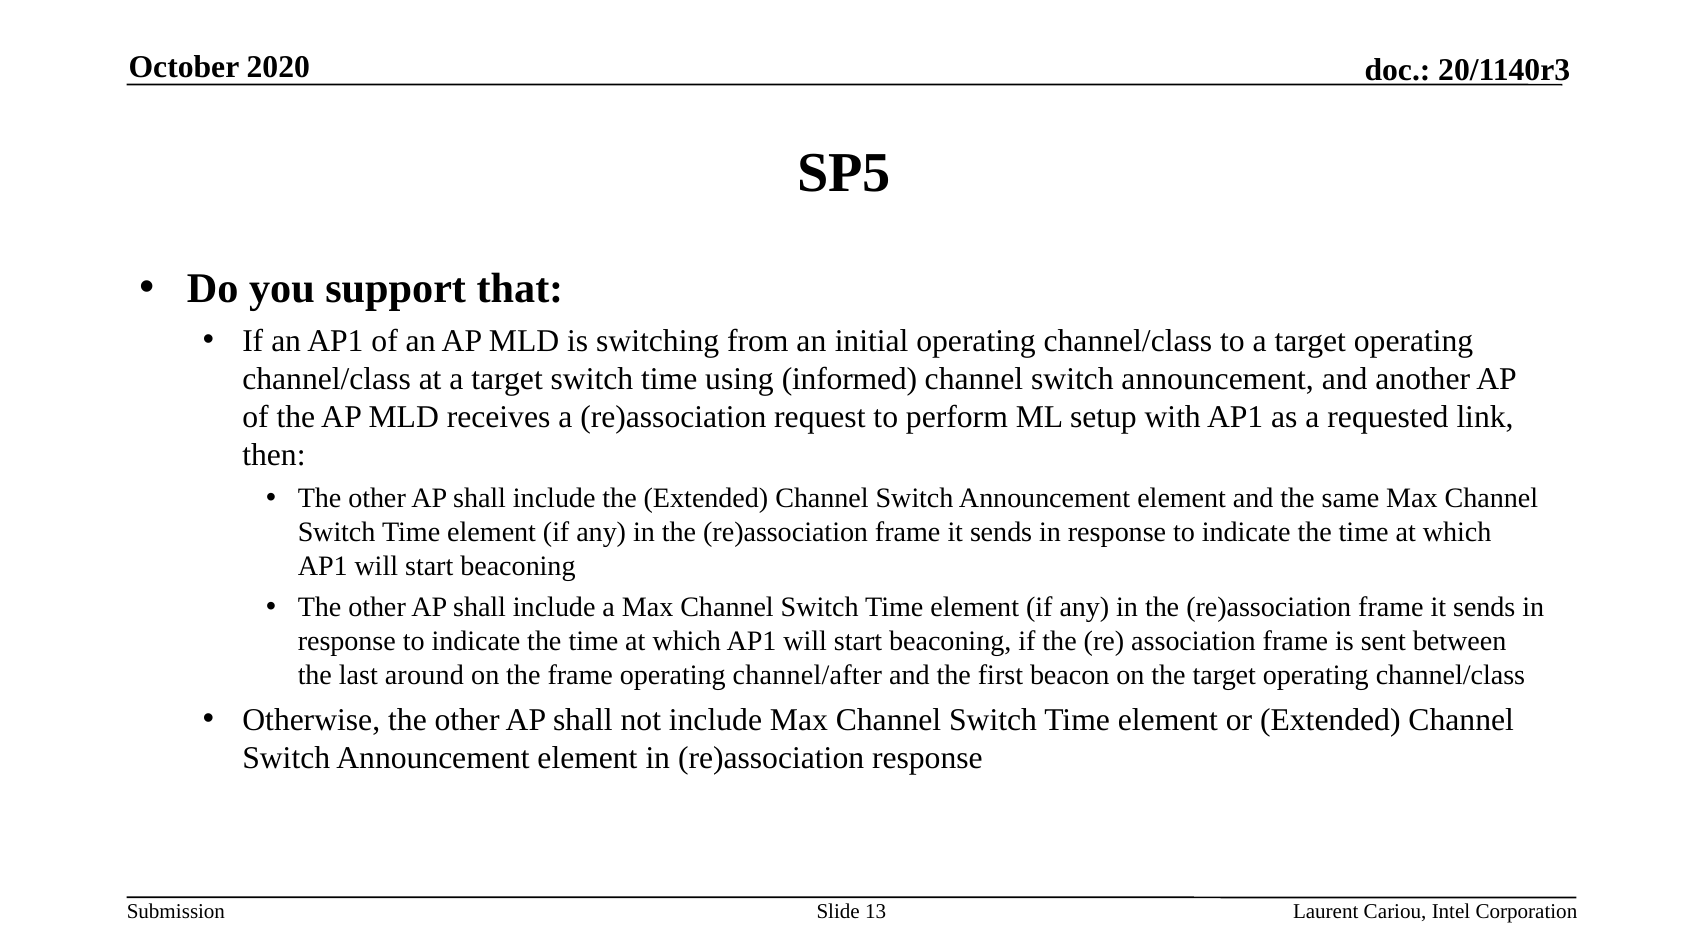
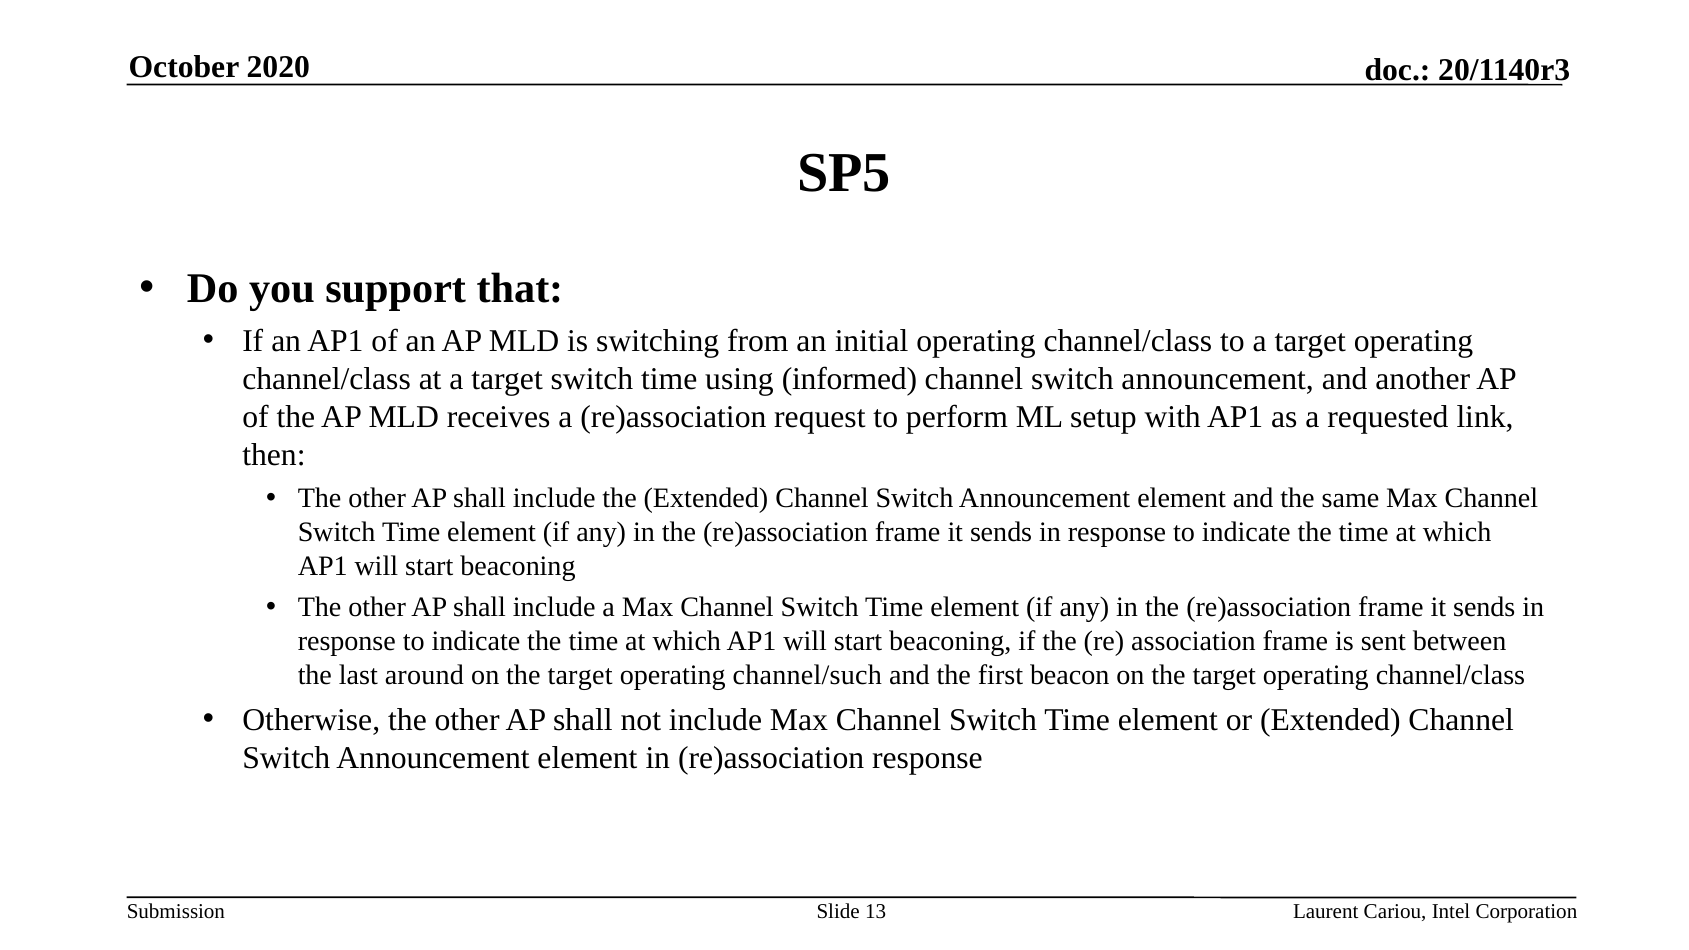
frame: frame -> target (580, 675)
channel/after: channel/after -> channel/such (807, 675)
